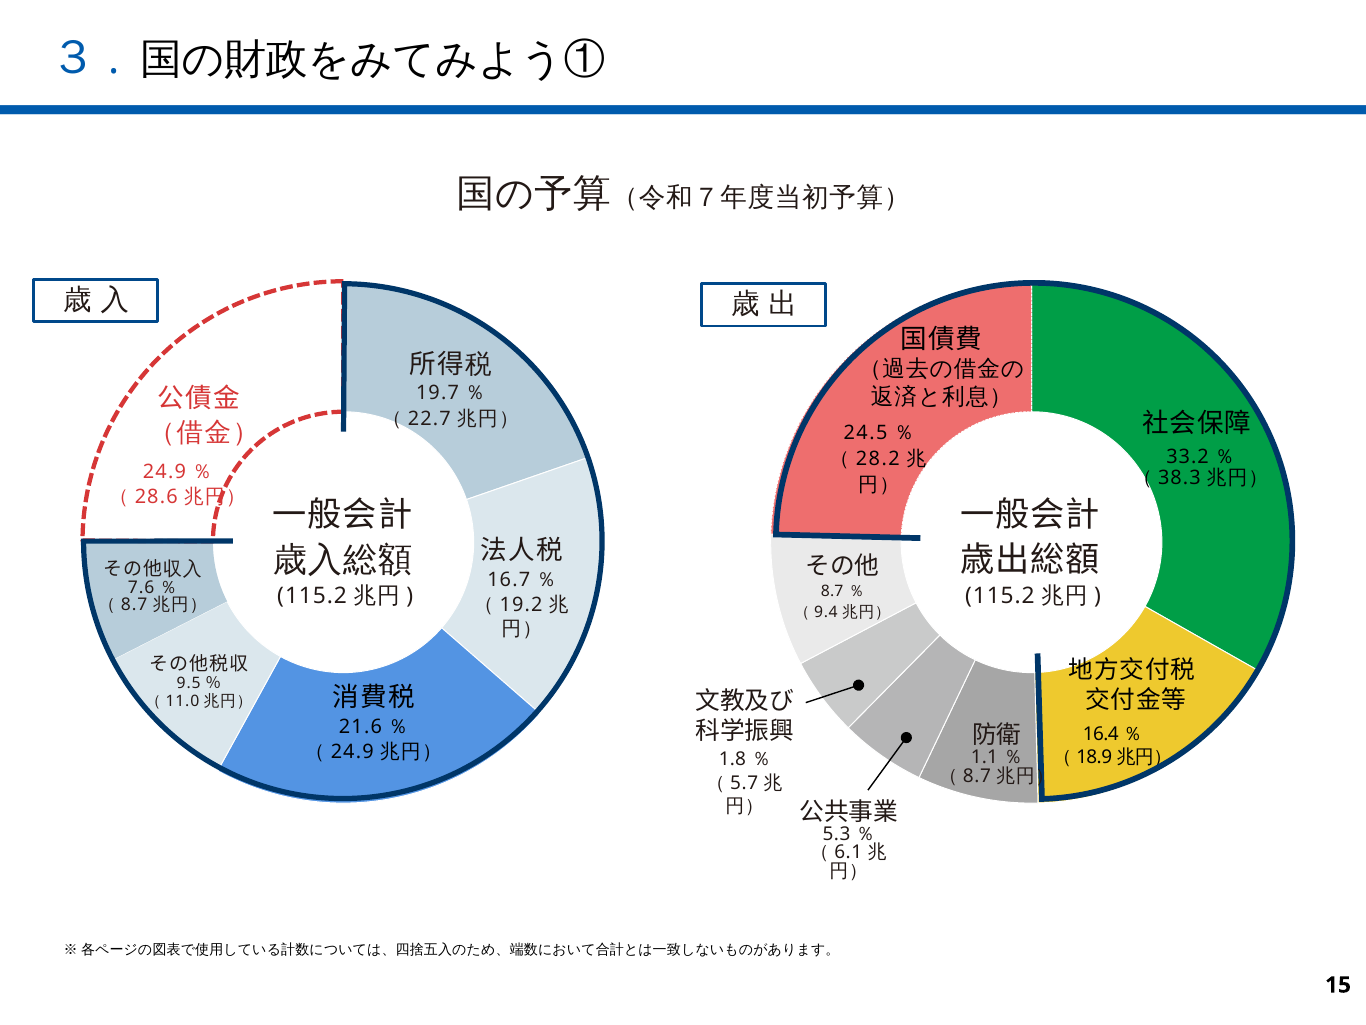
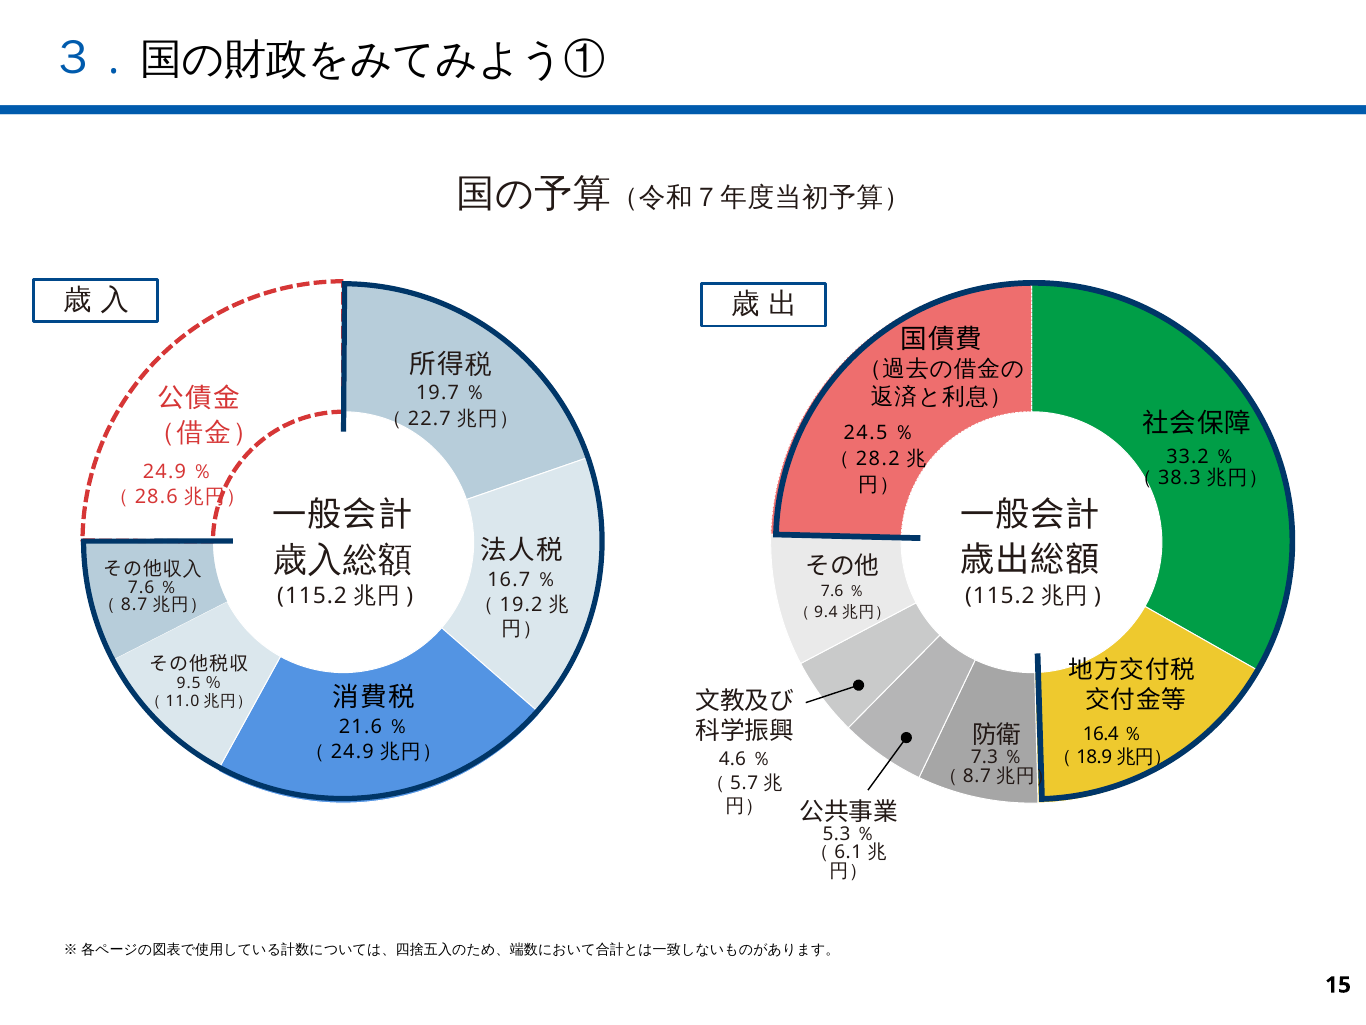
8.7: 8.7 -> 7.6 (832, 591)
1.1: 1.1 -> 7.3 (984, 757)
1.8: 1.8 -> 4.6 (732, 759)
